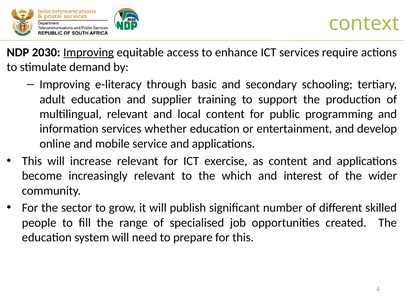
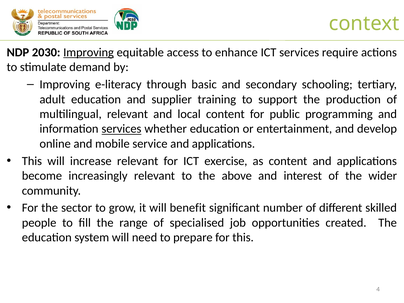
services underline: none -> present (121, 129)
which: which -> above (237, 176)
publish: publish -> benefit (188, 208)
